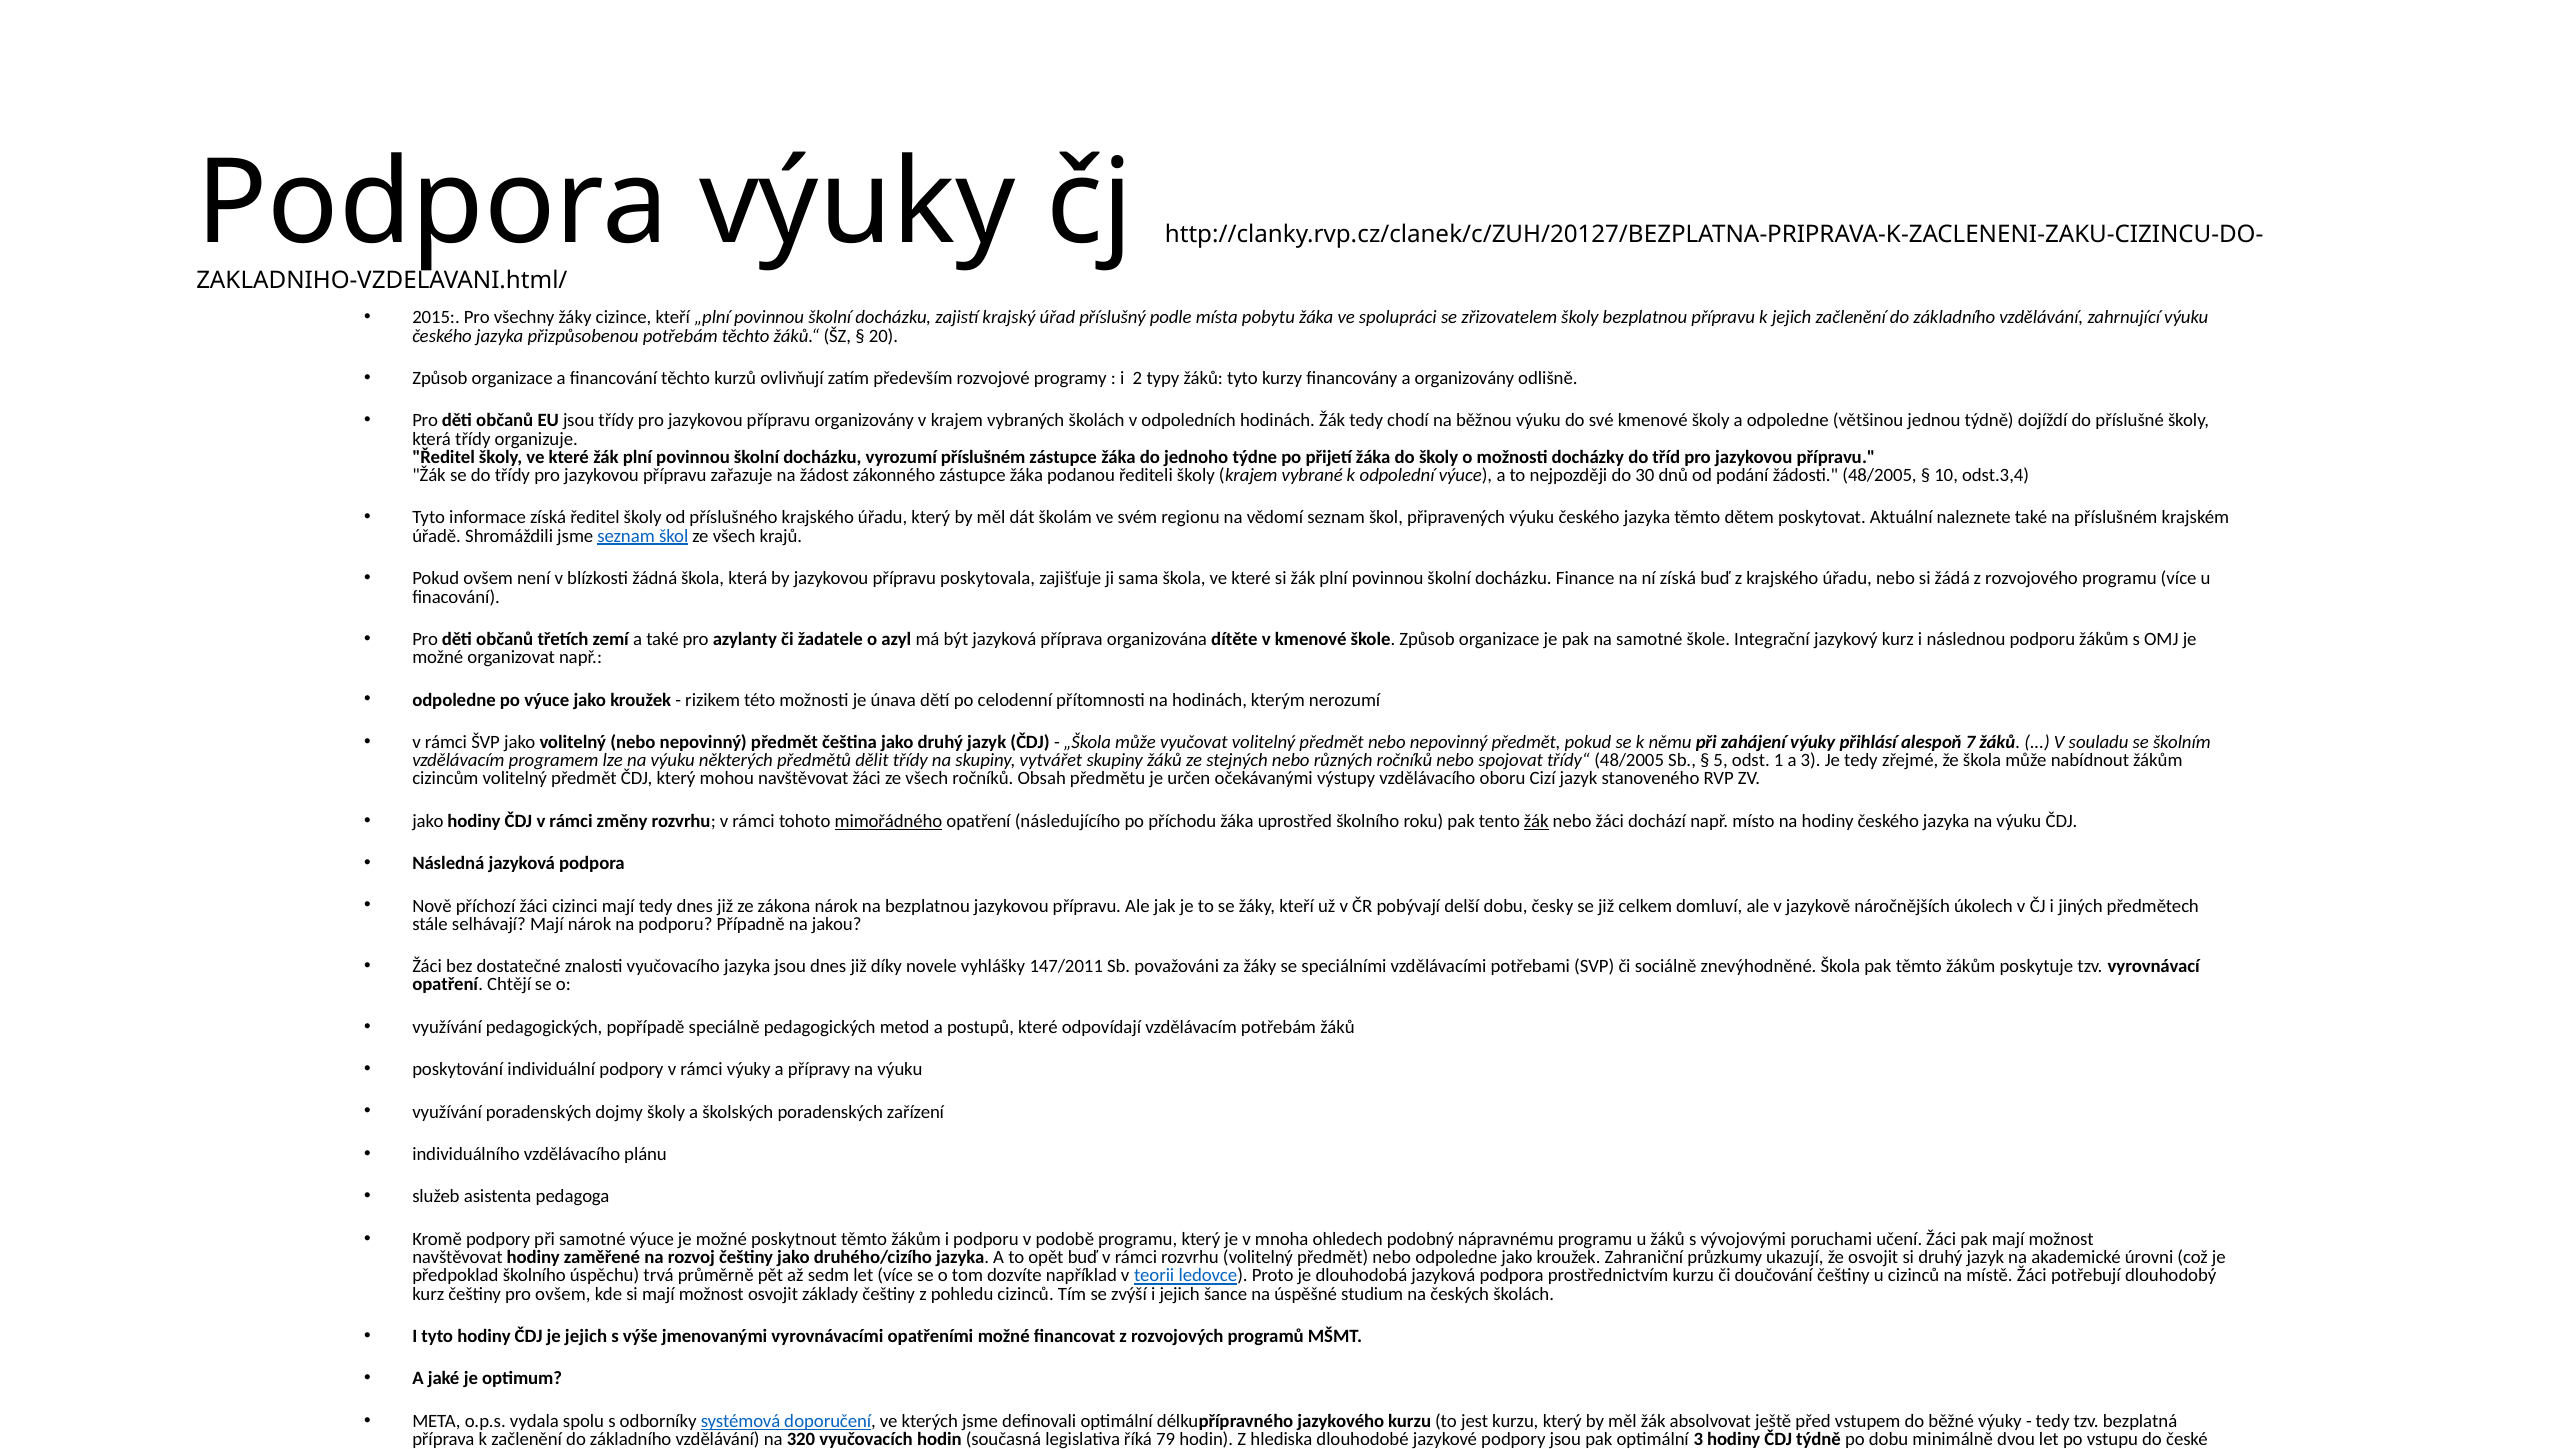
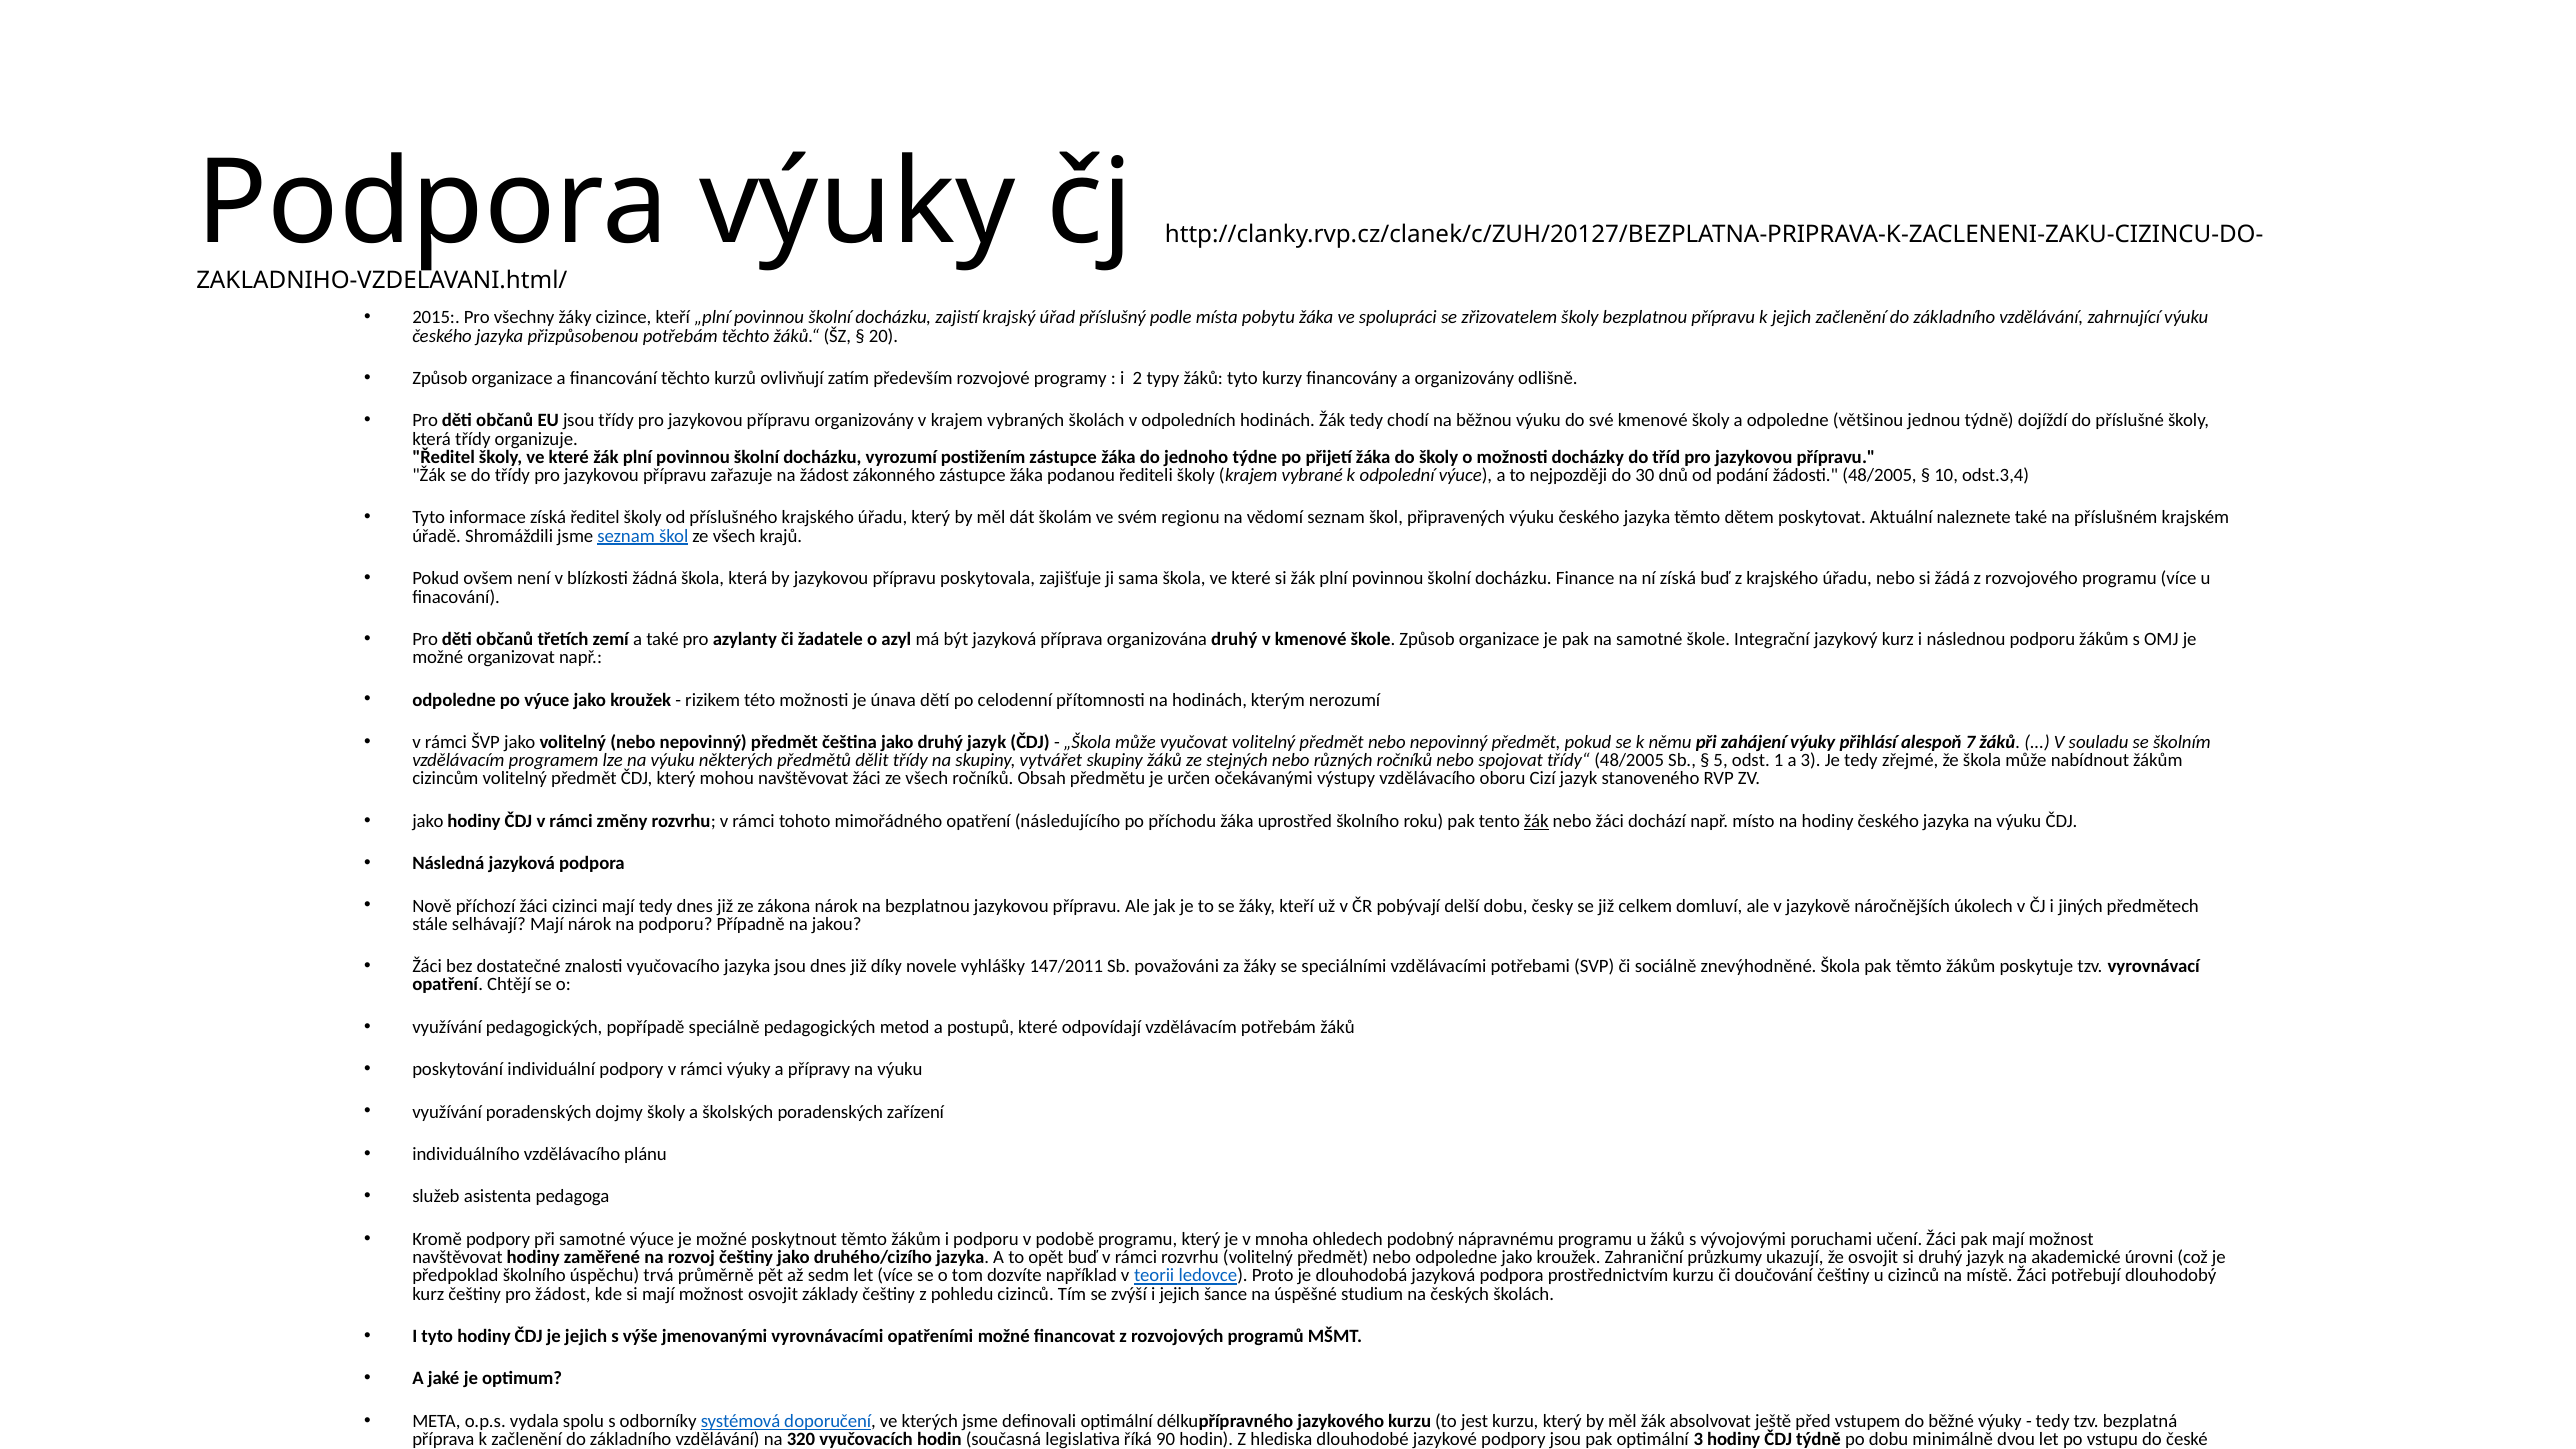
vyrozumí příslušném: příslušném -> postižením (983, 457)
organizována dítěte: dítěte -> druhý (1234, 639)
mimořádného underline: present -> none (888, 821)
pro ovšem: ovšem -> žádost (563, 1294)
79: 79 -> 90 (1166, 1440)
